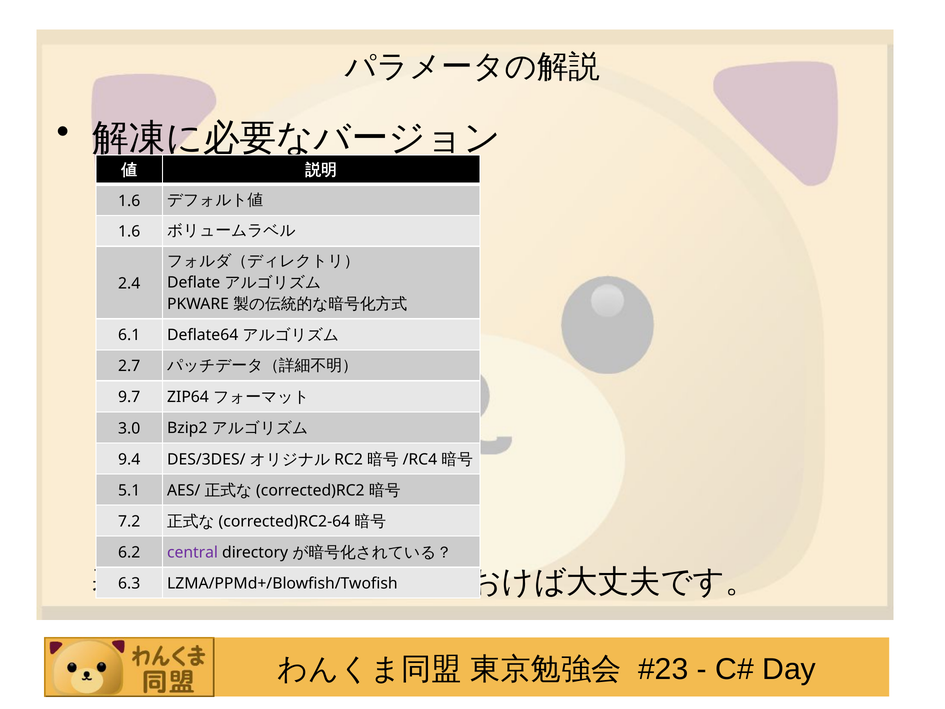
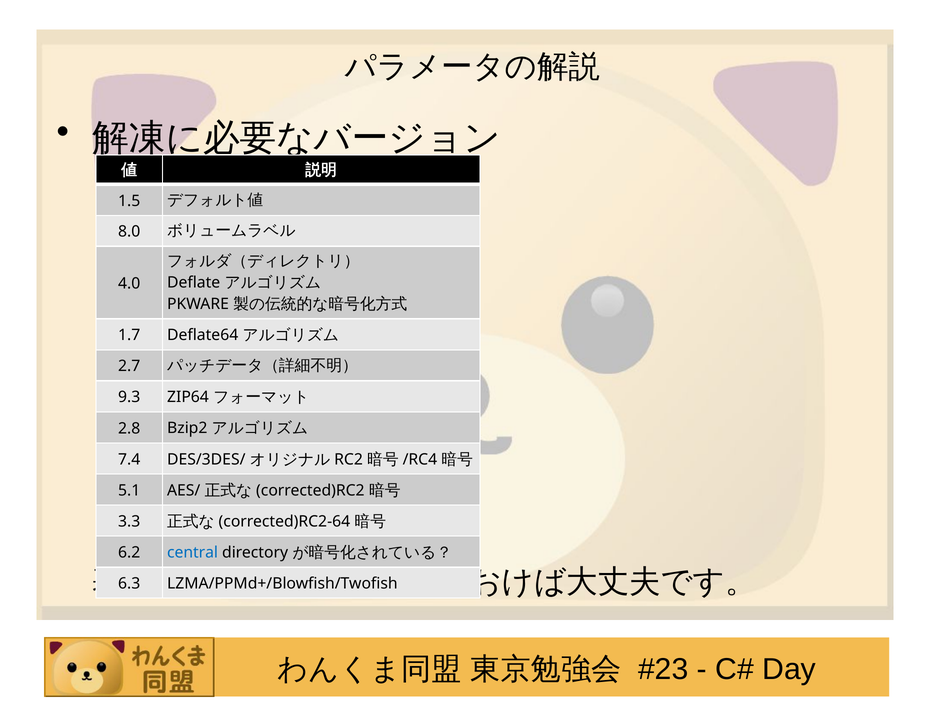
1.6: 1.6 -> 1.5 (129, 201)
1.6: 1.6 -> 8.0 (129, 232)
2.4: 2.4 -> 4.0 (129, 283)
6.1: 6.1 -> 1.7 (129, 335)
9.7: 9.7 -> 9.3 (129, 397)
3.0: 3.0 -> 2.8 (129, 428)
9.4: 9.4 -> 7.4 (129, 459)
7.2: 7.2 -> 3.3 (129, 521)
central colour: purple -> blue (193, 552)
